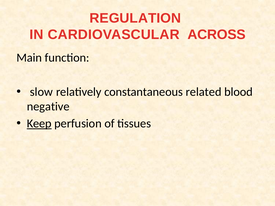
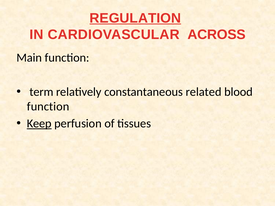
REGULATION underline: none -> present (135, 18)
slow: slow -> term (41, 92)
negative: negative -> function (48, 107)
